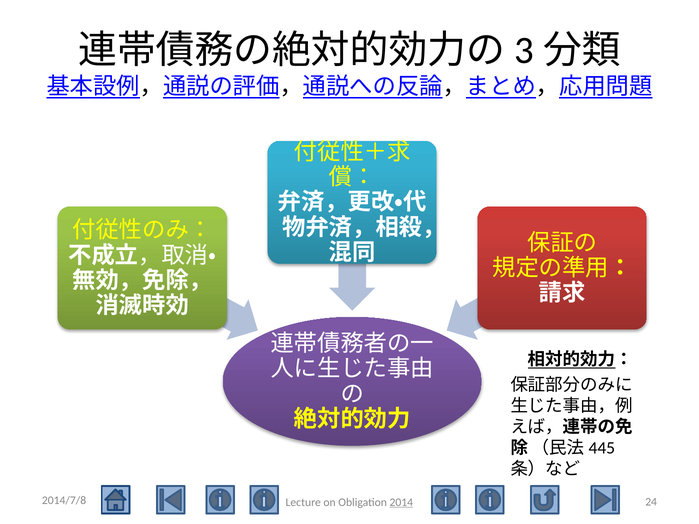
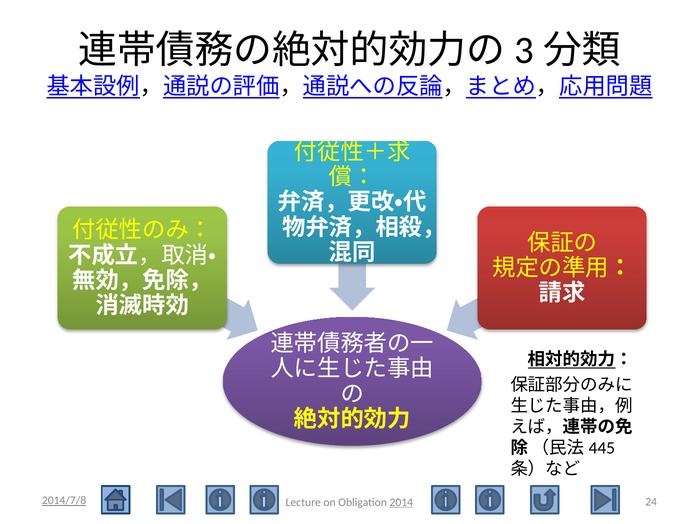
2014/7/8 underline: none -> present (64, 501)
